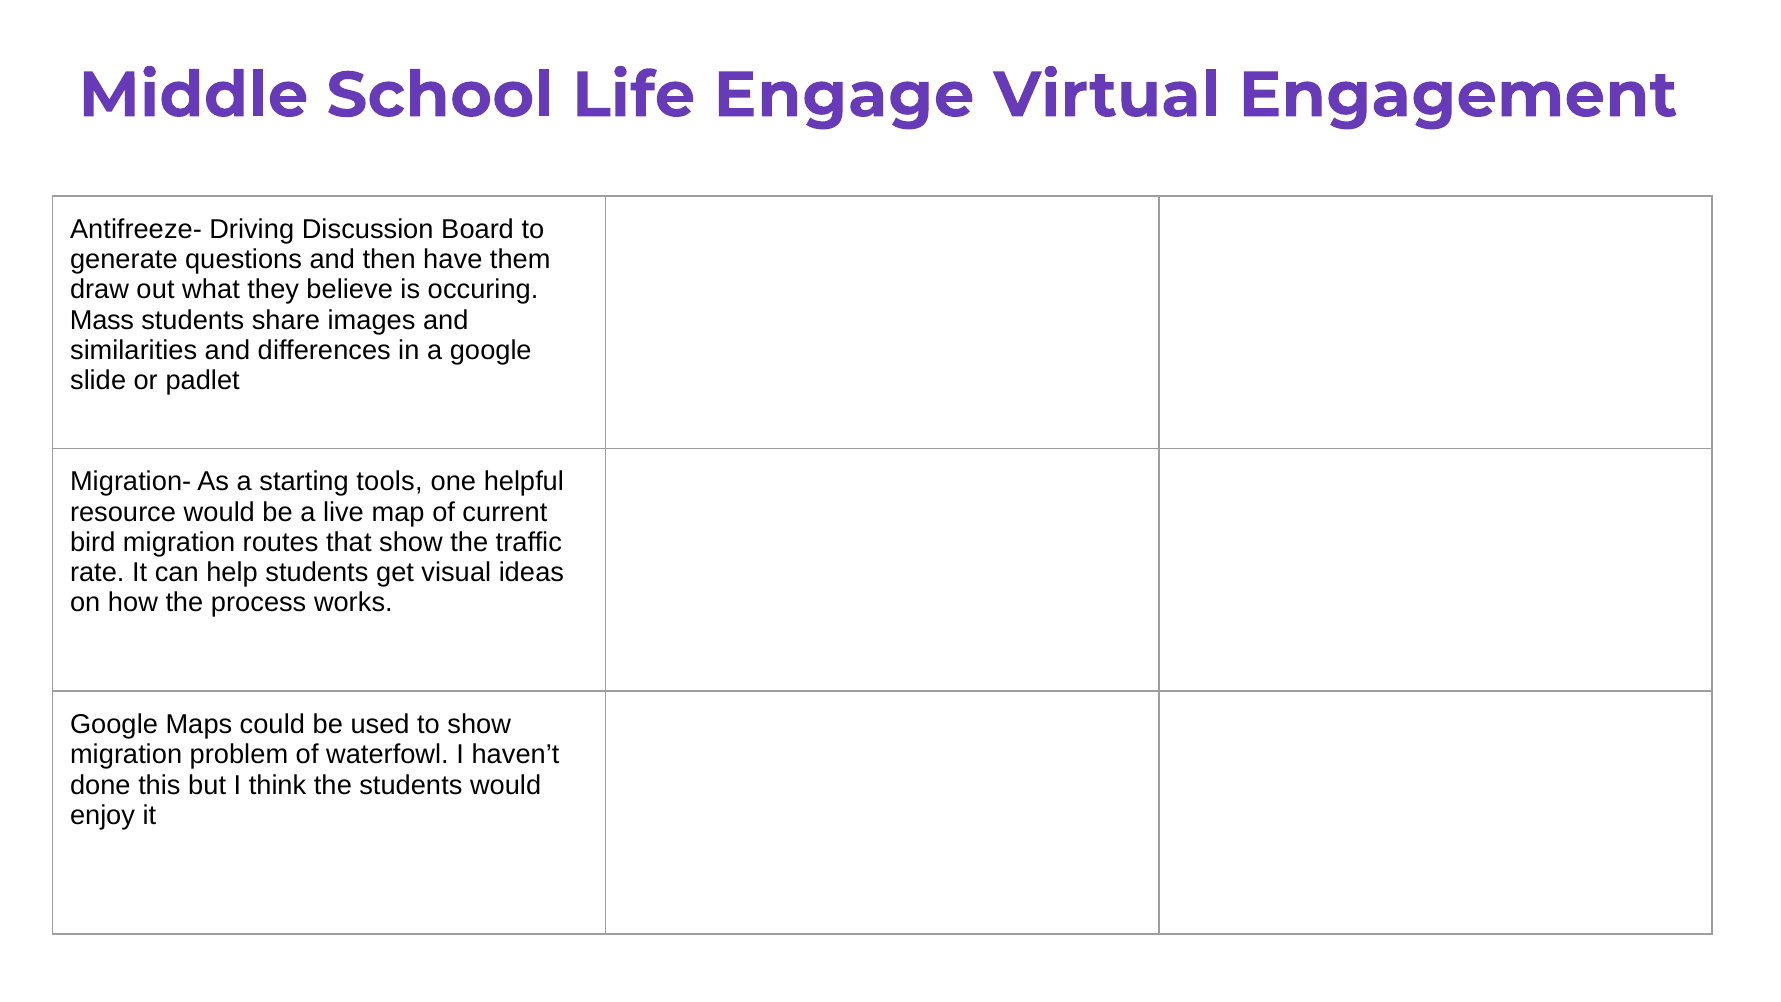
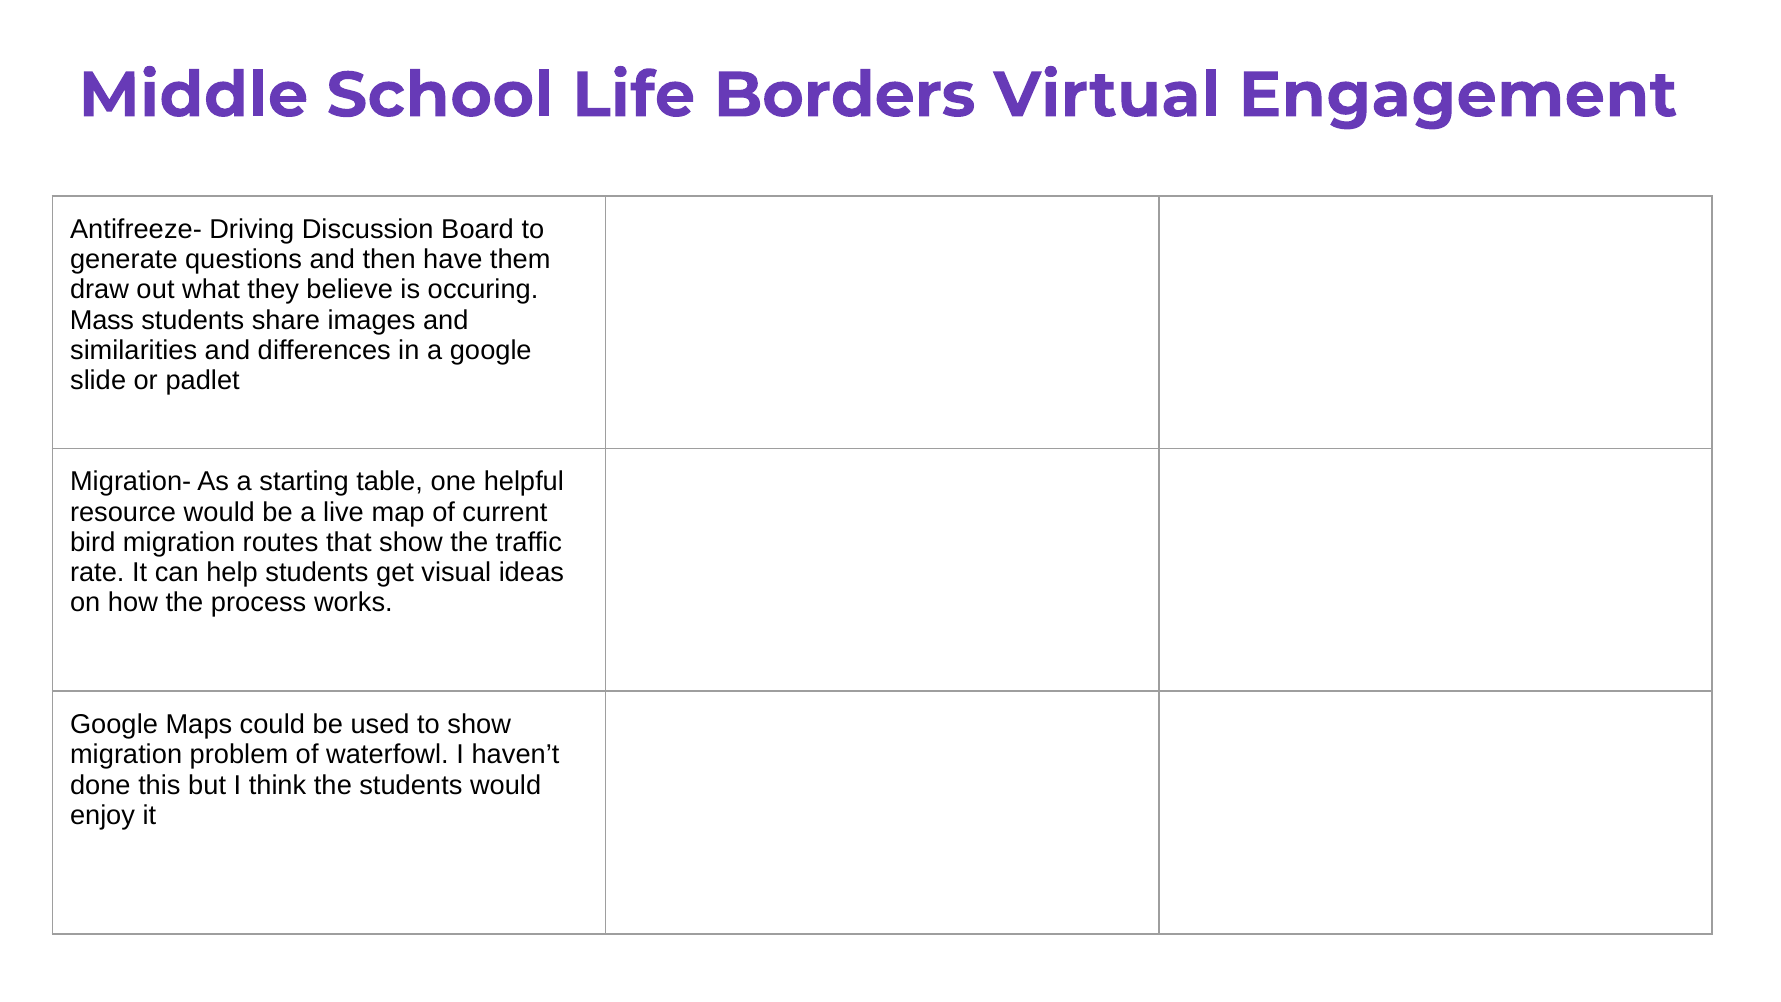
Engage: Engage -> Borders (845, 95)
tools: tools -> table (390, 482)
